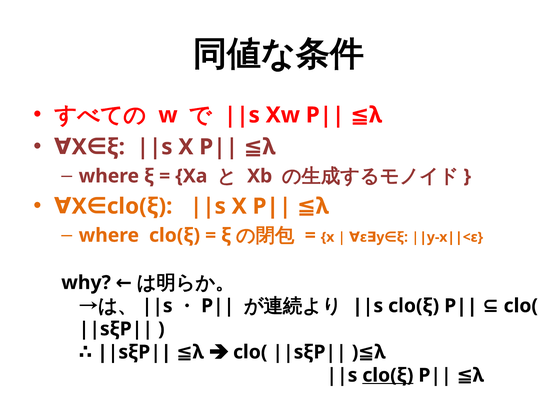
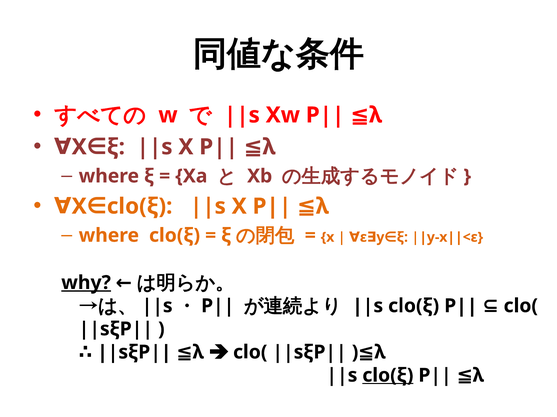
why underline: none -> present (86, 283)
